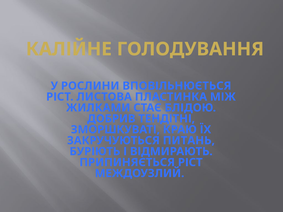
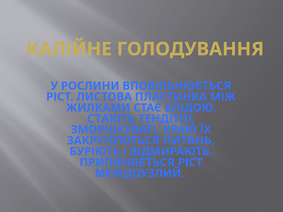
ДОБРИВ: ДОБРИВ -> СТАЮТЬ (111, 119)
